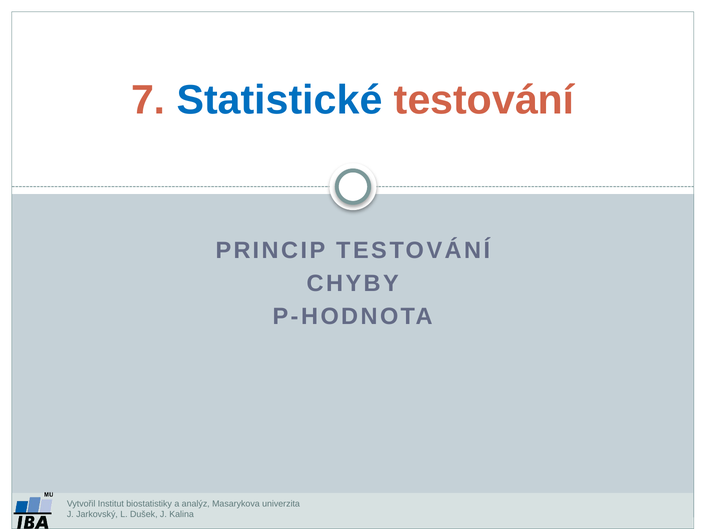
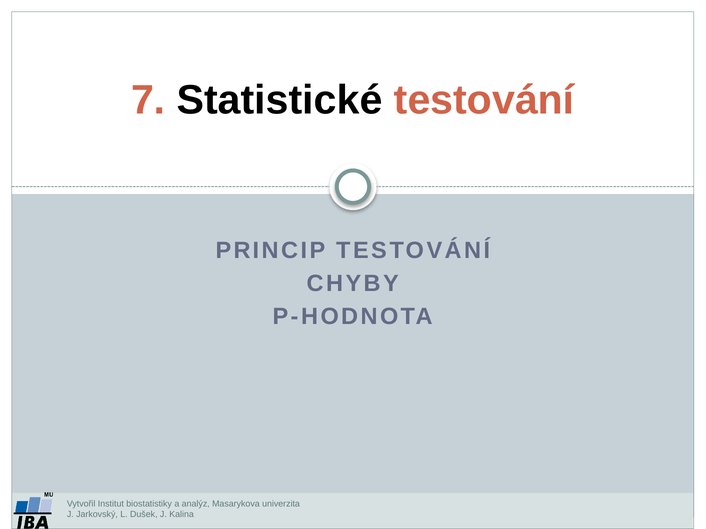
Statistické colour: blue -> black (280, 100)
